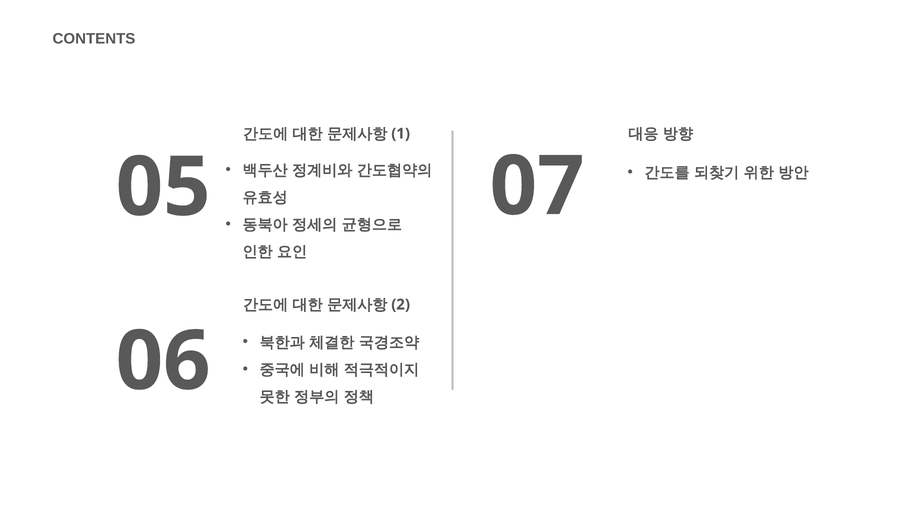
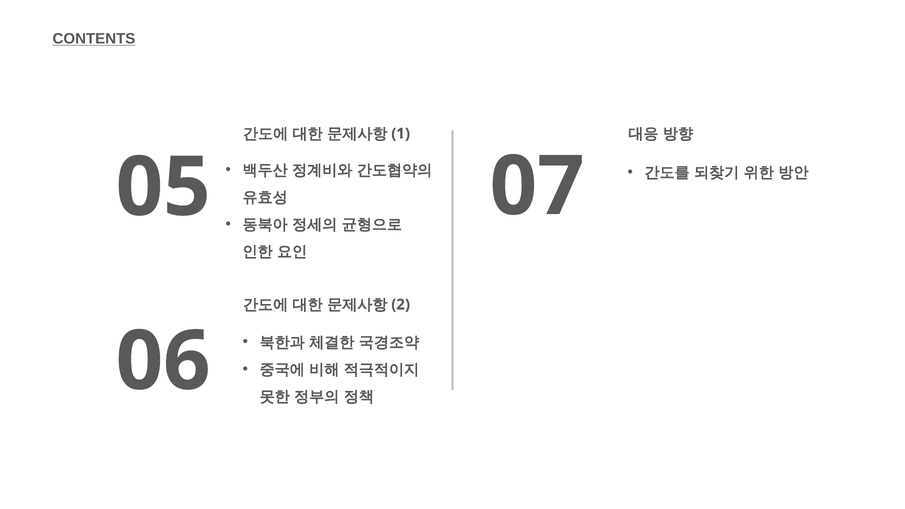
CONTENTS underline: none -> present (94, 39)
